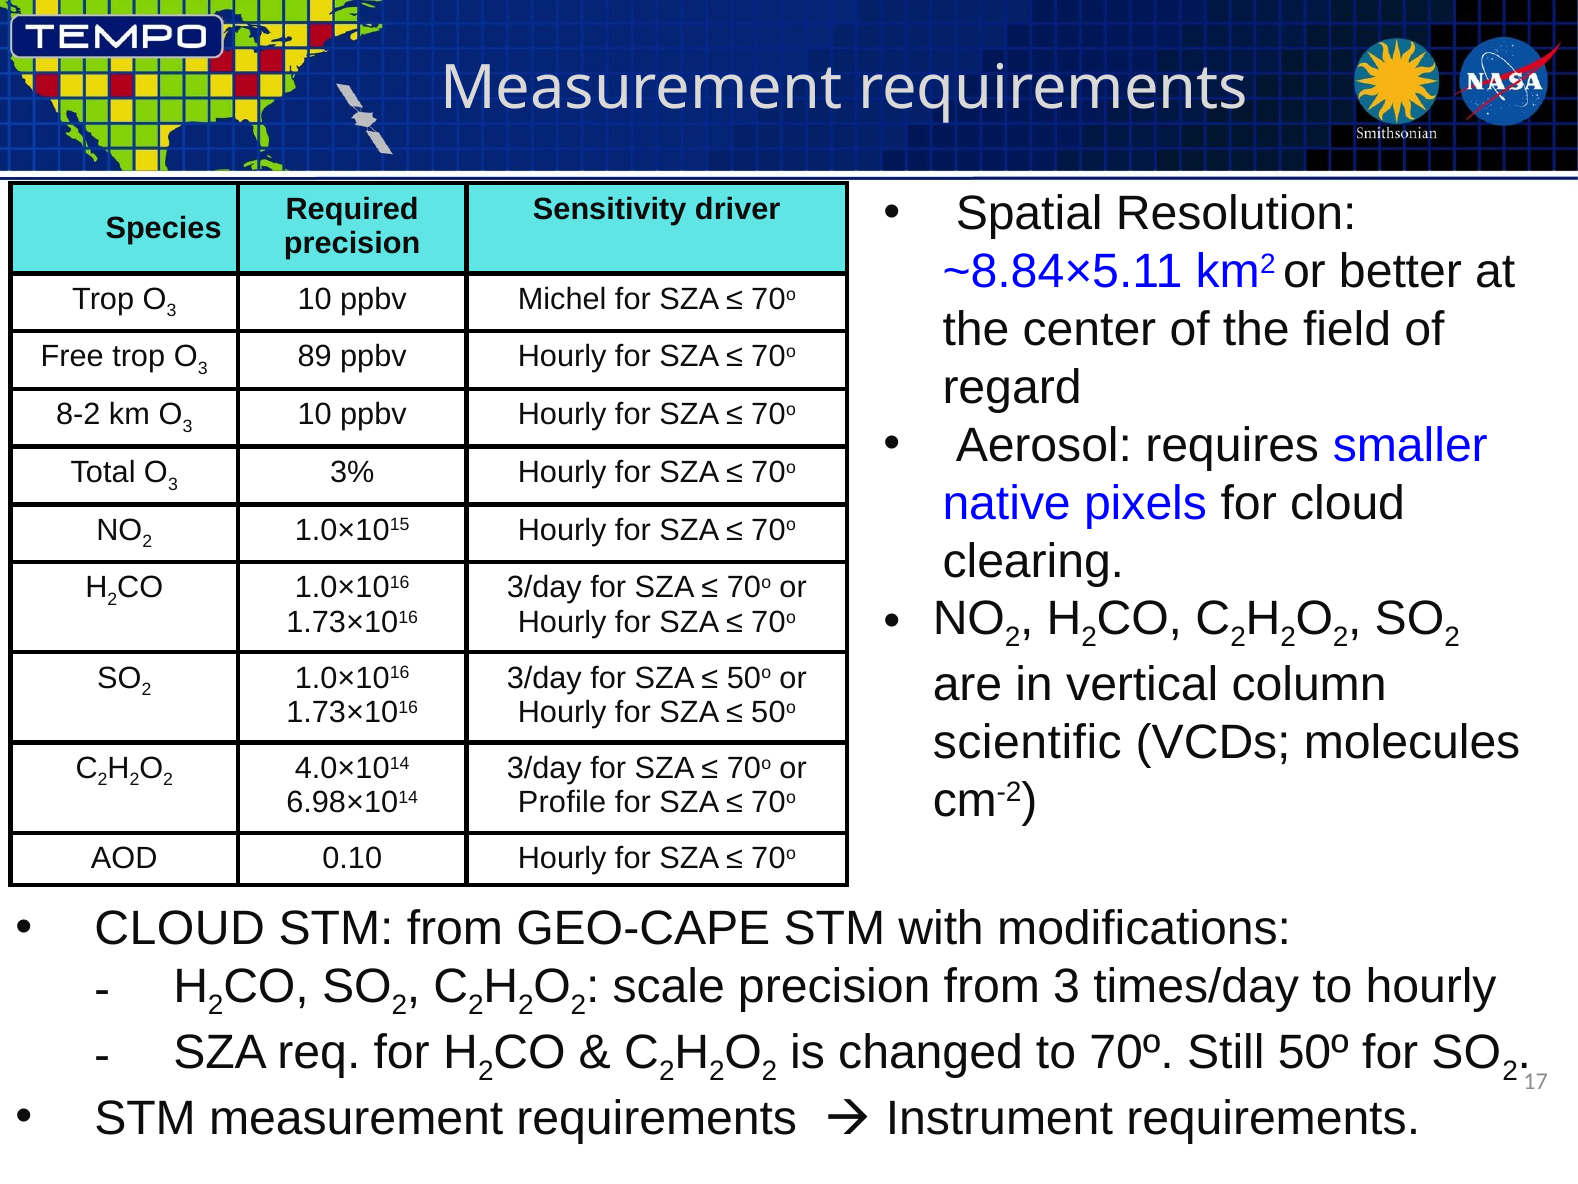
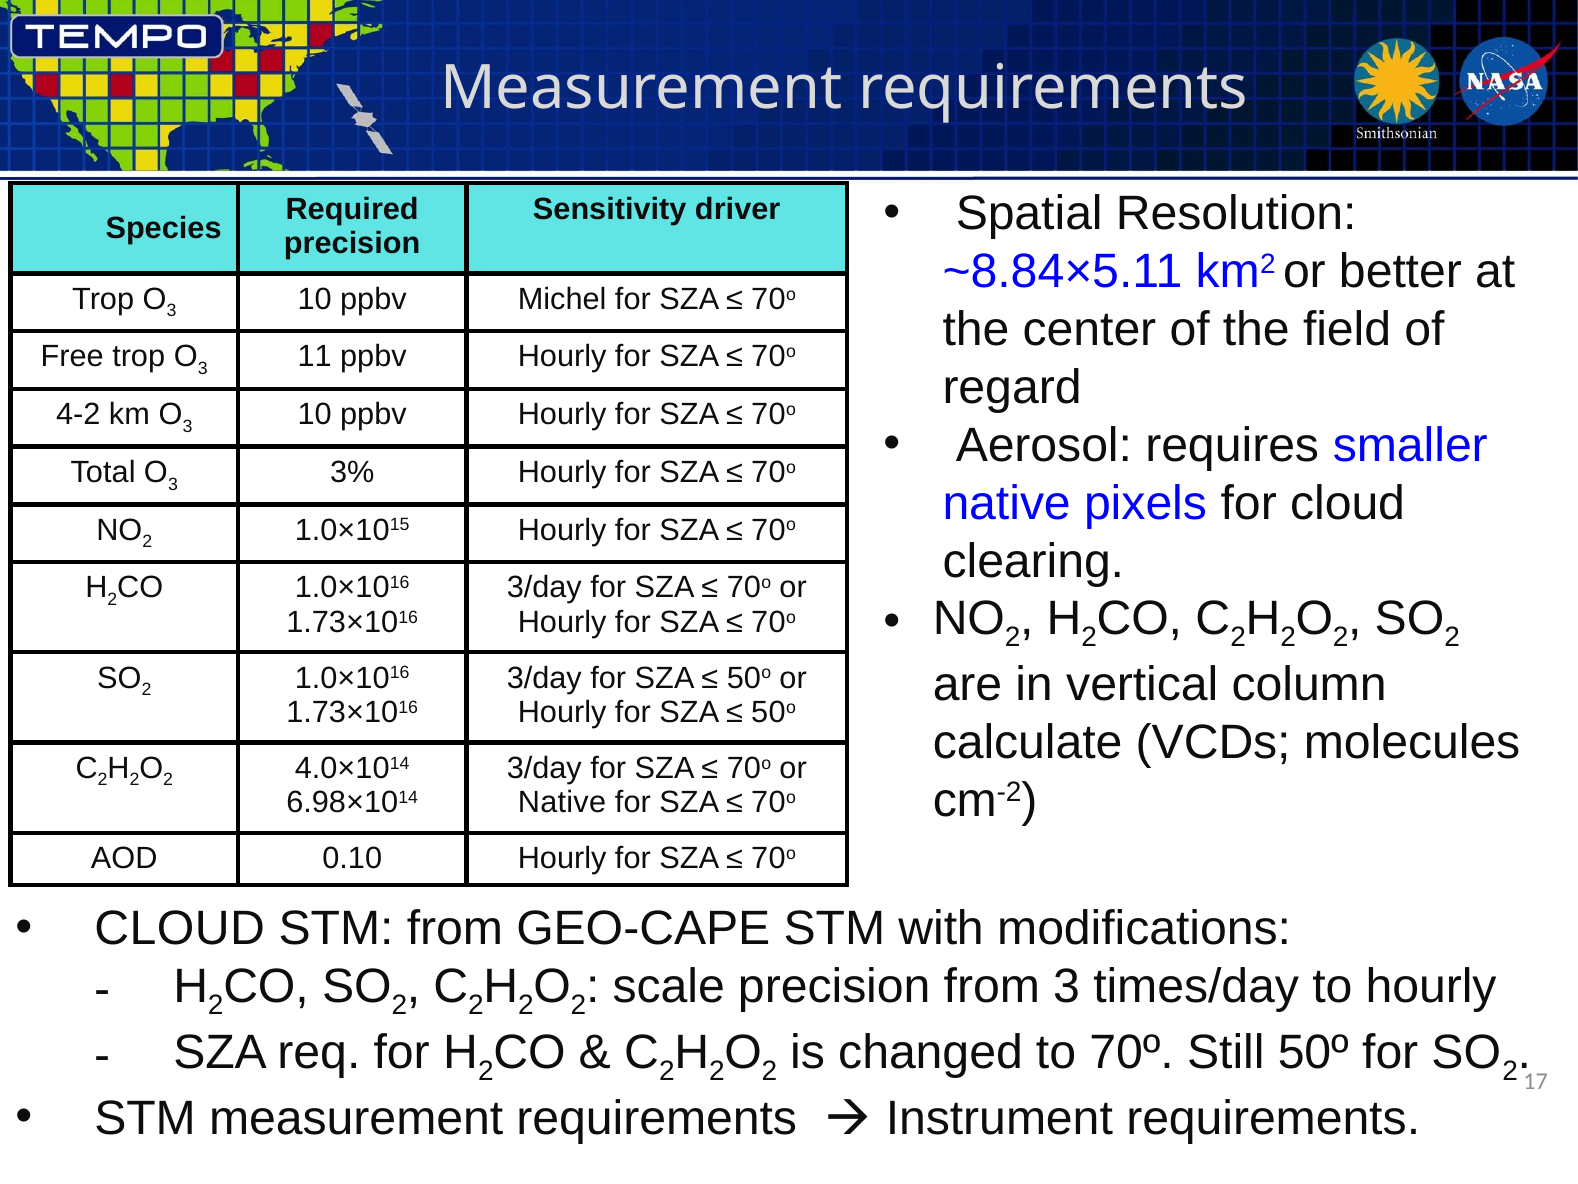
89: 89 -> 11 (315, 357)
8-2: 8-2 -> 4-2 (78, 414)
scientific: scientific -> calculate (1028, 742)
Profile: Profile -> Native (562, 802)
